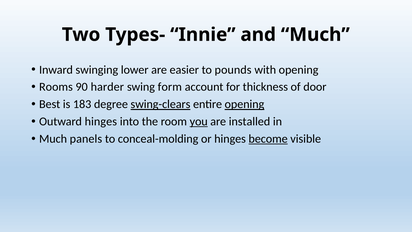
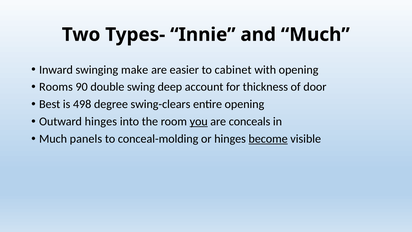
lower: lower -> make (135, 70)
pounds: pounds -> cabinet (233, 70)
harder: harder -> double (107, 87)
form: form -> deep (170, 87)
183: 183 -> 498 (82, 104)
swing-clears underline: present -> none (161, 104)
opening underline: present -> none (244, 104)
installed: installed -> conceals (250, 121)
